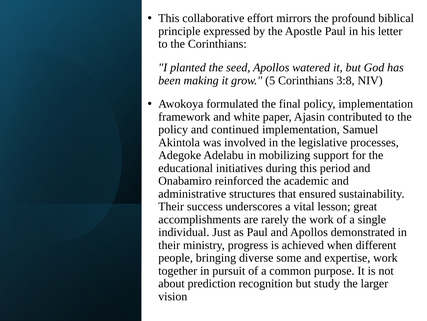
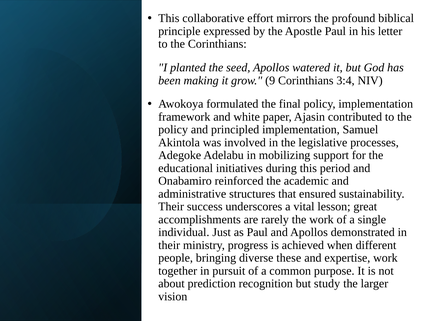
5: 5 -> 9 (270, 80)
3:8: 3:8 -> 3:4 (346, 80)
continued: continued -> principled (235, 129)
some: some -> these (289, 257)
